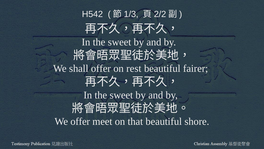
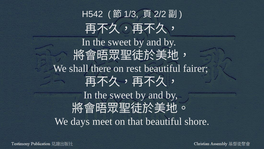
shall offer: offer -> there (101, 68)
We offer: offer -> days (80, 121)
